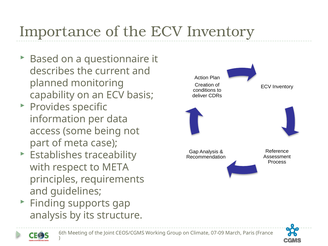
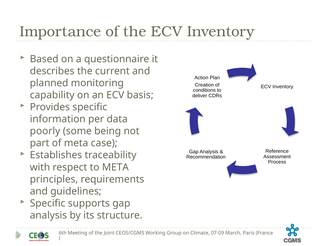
access: access -> poorly (45, 131)
Finding: Finding -> Specific (48, 203)
